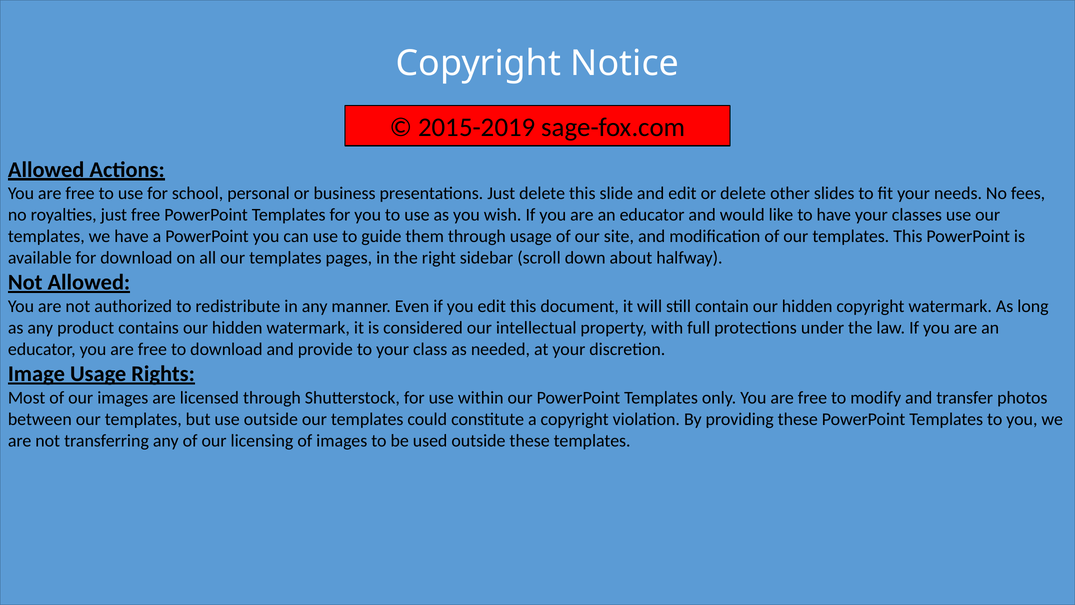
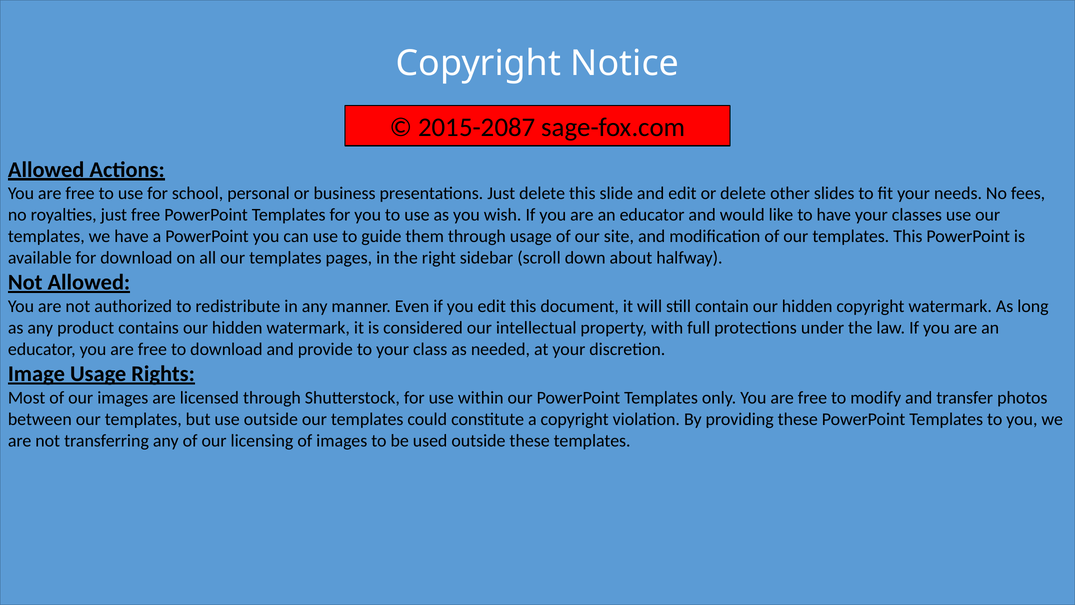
2015-2019: 2015-2019 -> 2015-2087 (477, 128)
